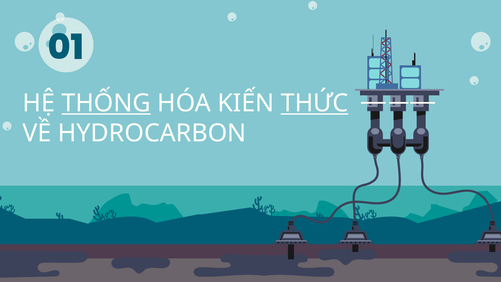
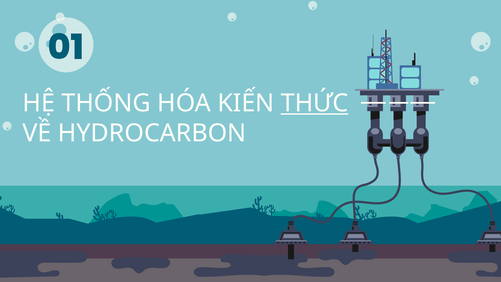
THỐNG underline: present -> none (106, 103)
